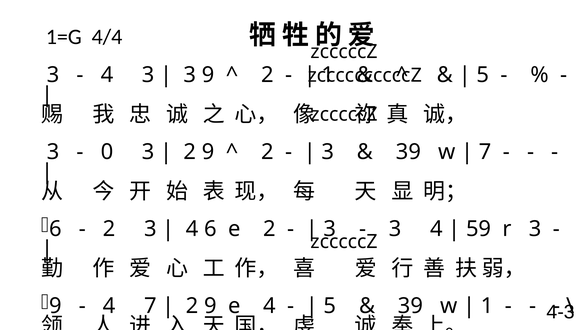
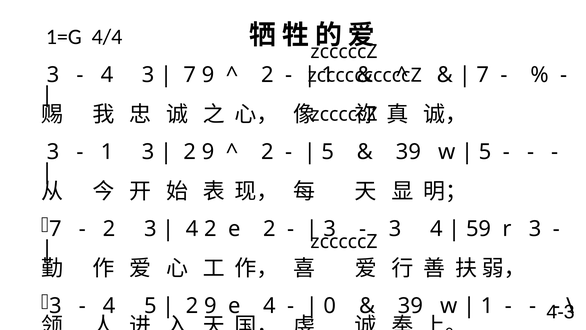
3: 3 -> 7 (190, 75)
5: 5 -> 7 (483, 75)
0: 0 -> 1 (107, 152)
3: 3 -> 5 (328, 152)
7: 7 -> 5 (485, 152)
6: 6 -> 7 (55, 229)
4 6: 6 -> 2 (210, 229)
9: 9 -> 3 (55, 306)
4 7: 7 -> 5 (150, 306)
5: 5 -> 0 (330, 306)
